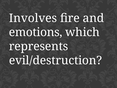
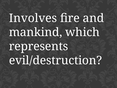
emotions: emotions -> mankind (36, 32)
